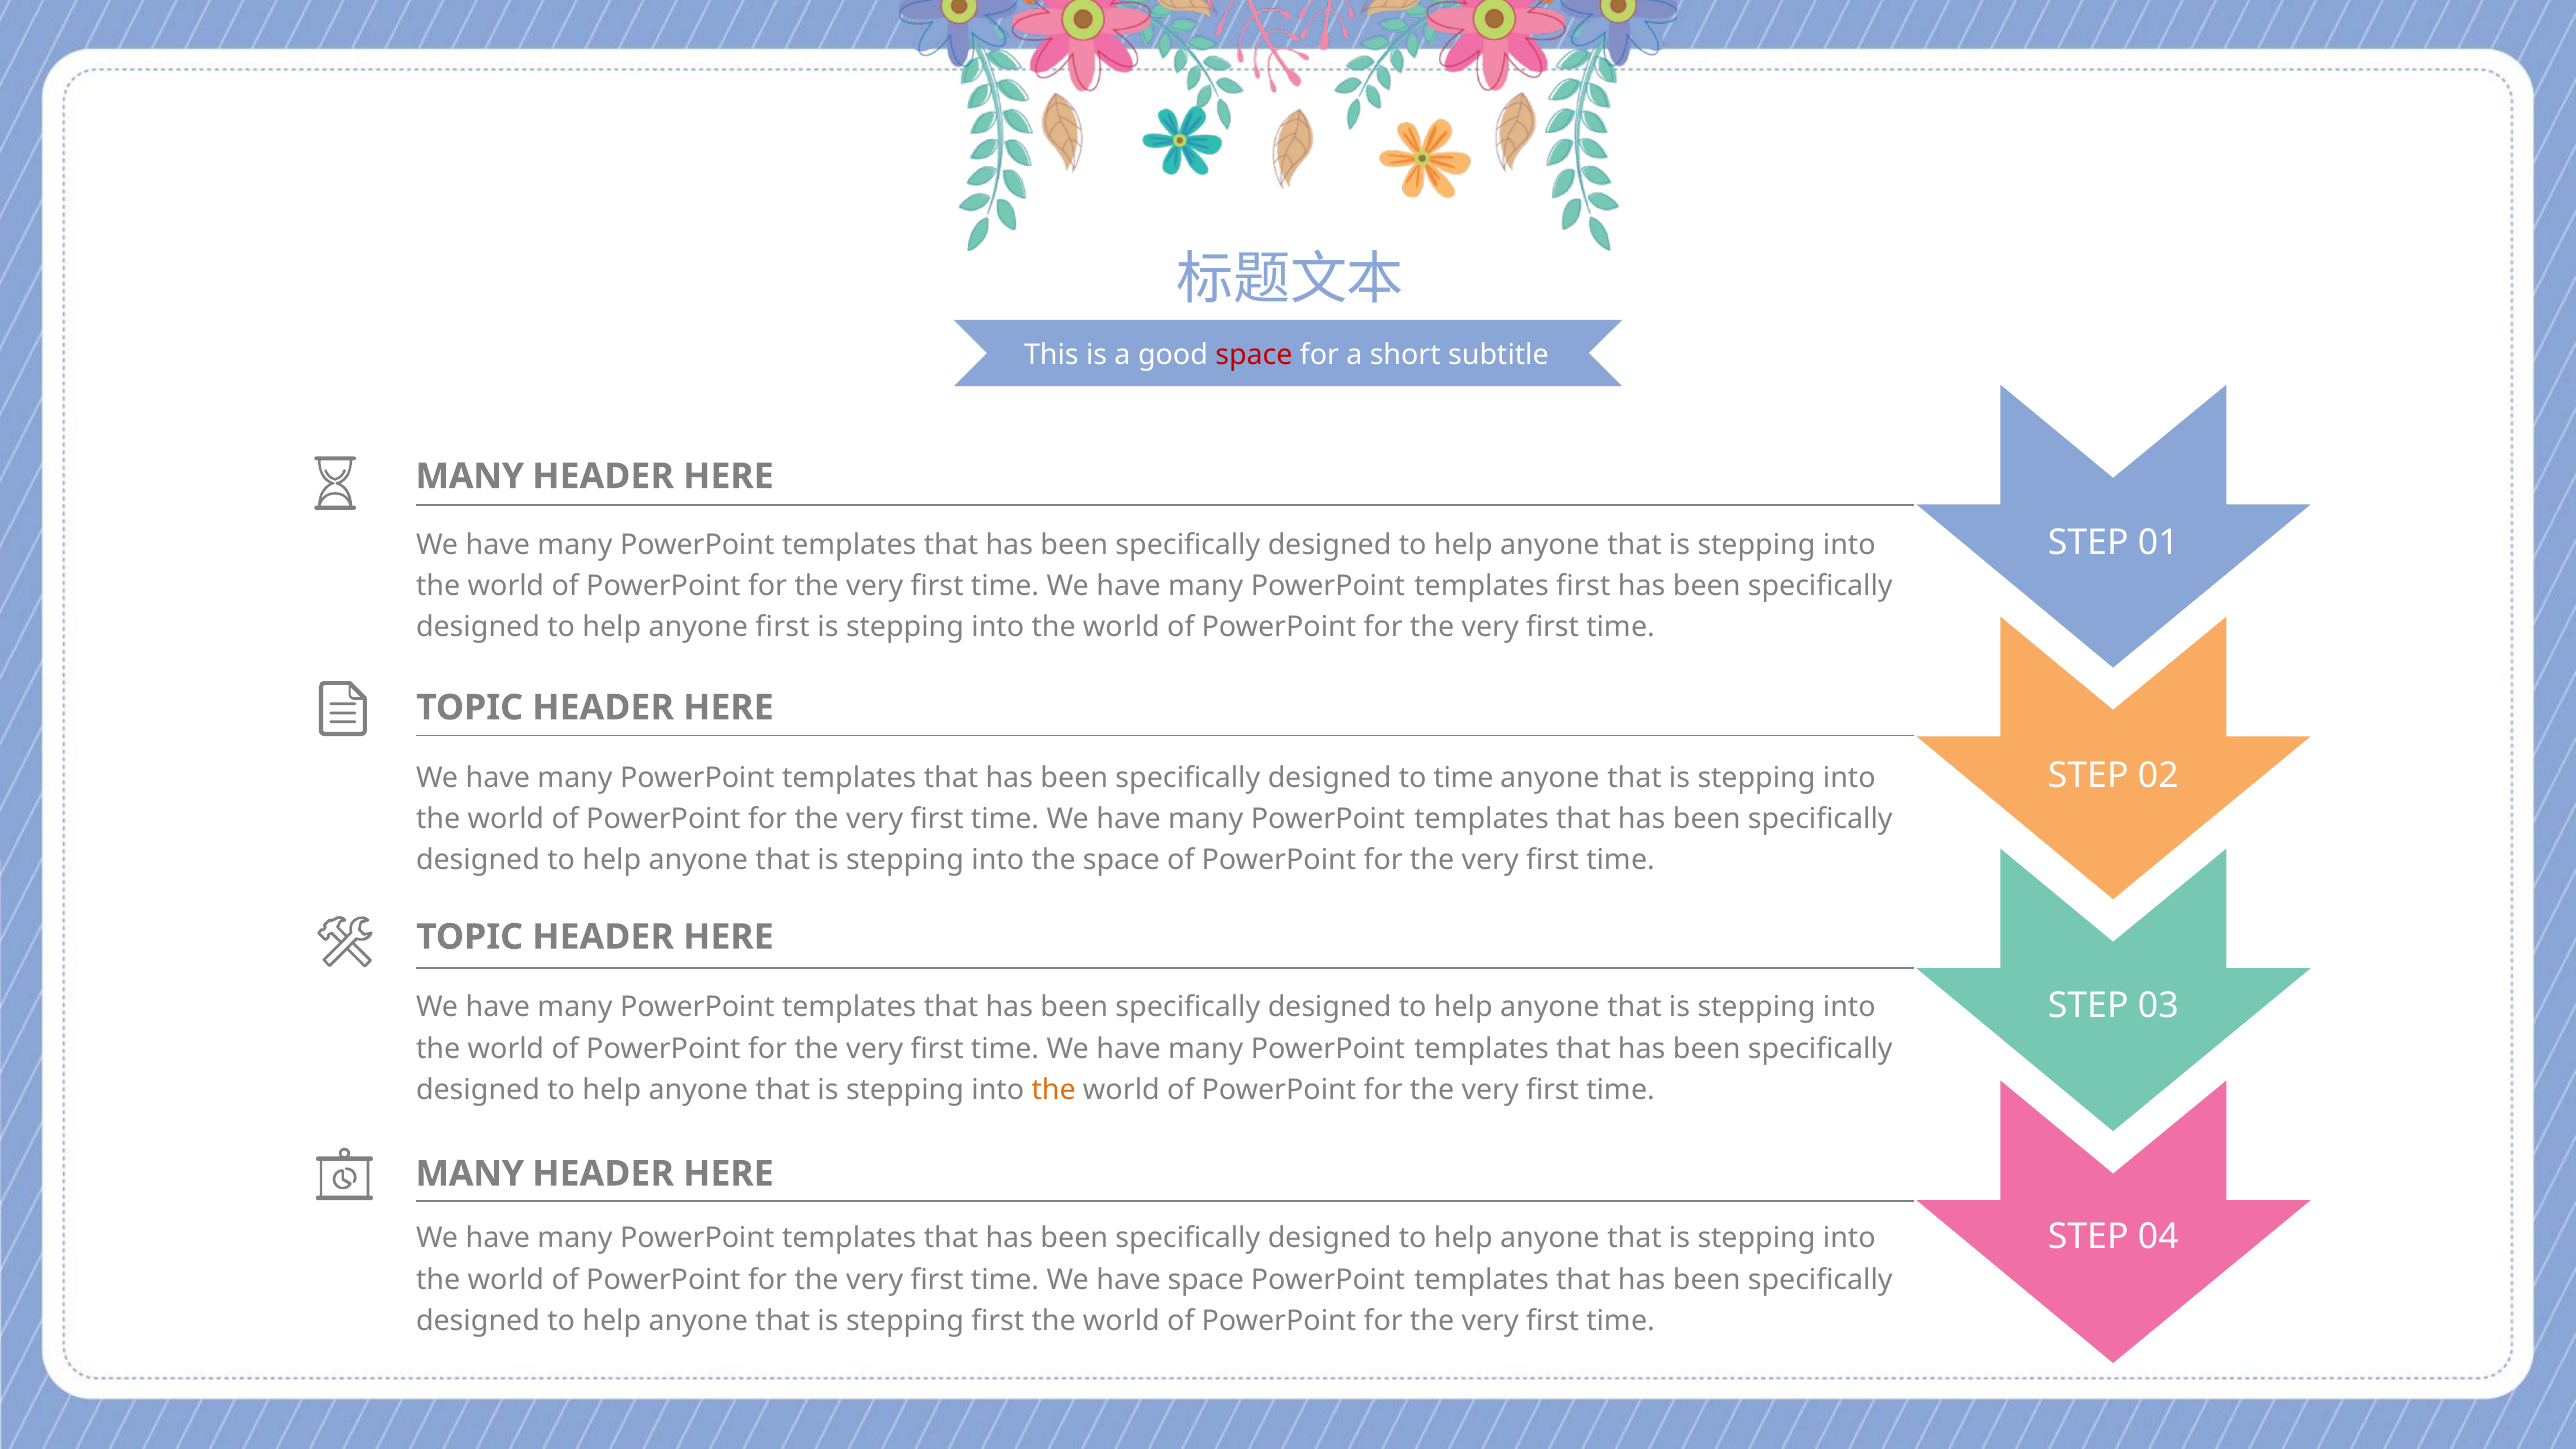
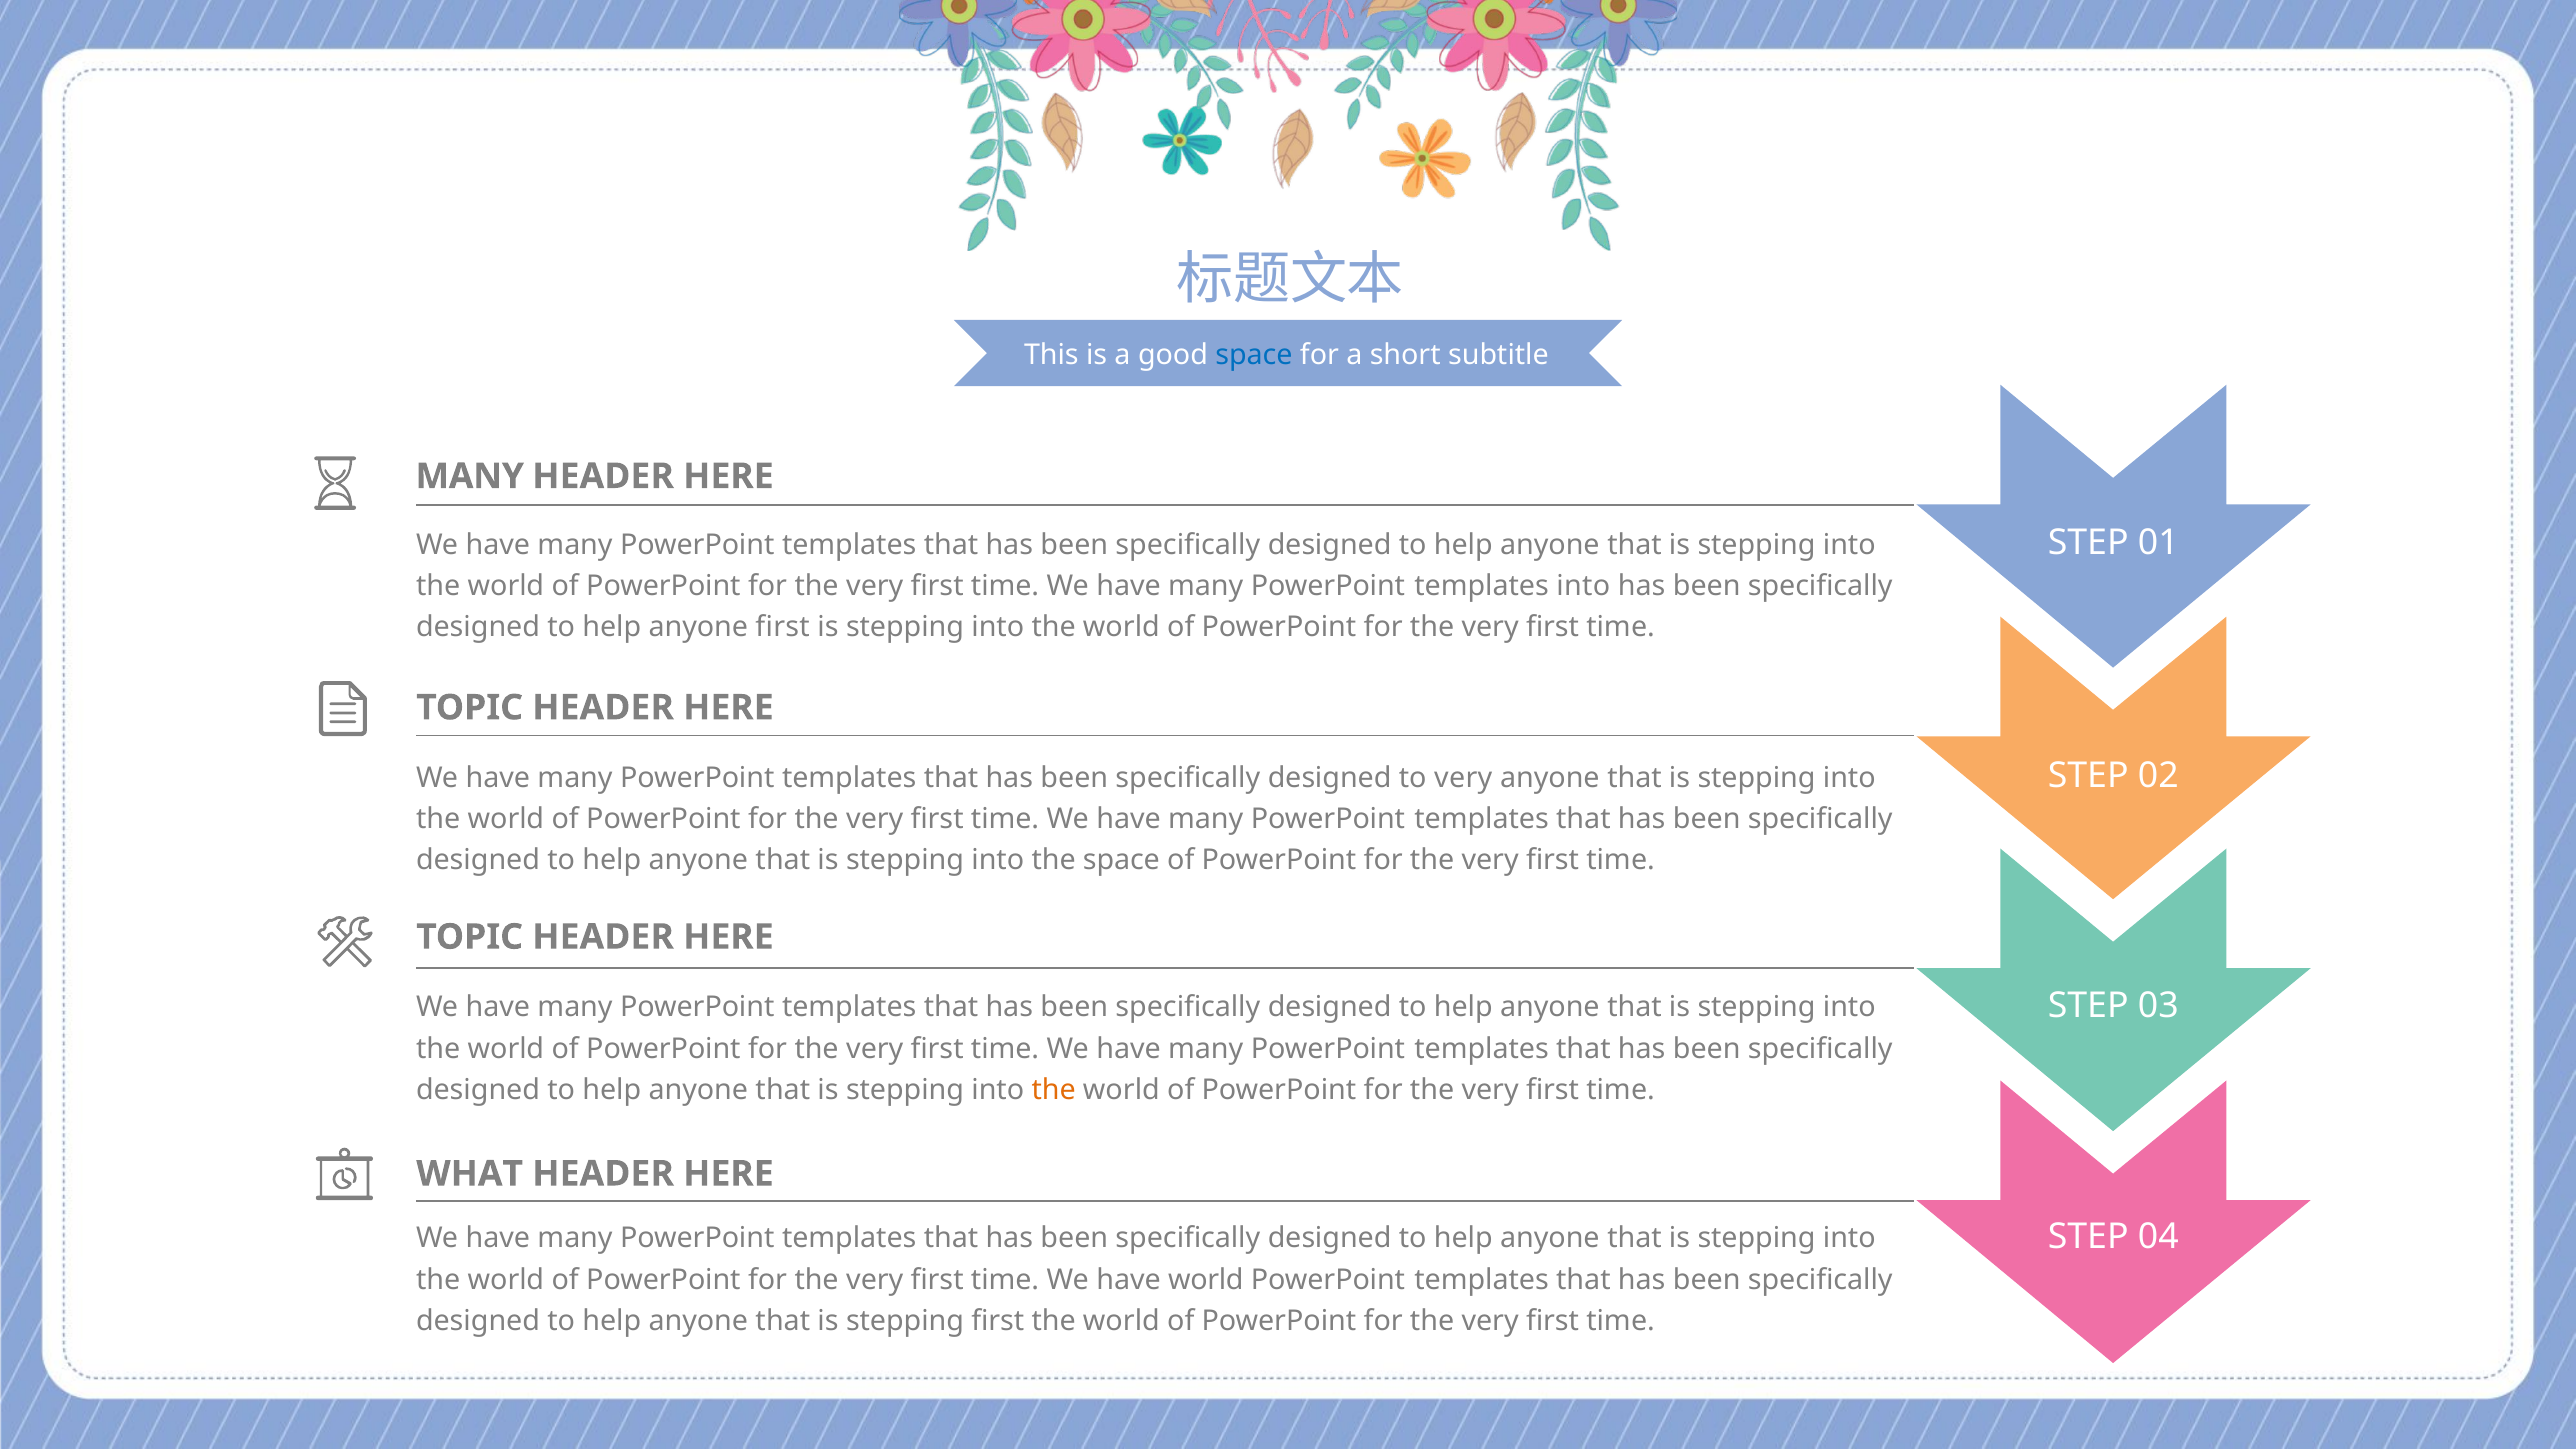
space colour: red -> blue (1254, 355)
templates first: first -> into (1583, 586)
to time: time -> very (1463, 778)
MANY: MANY -> WHAT (470, 1174)
have space: space -> world (1206, 1280)
